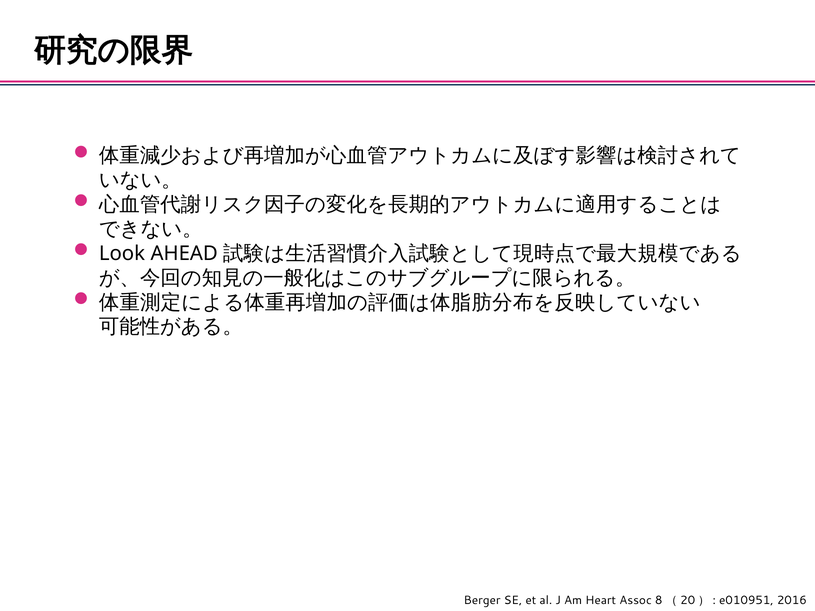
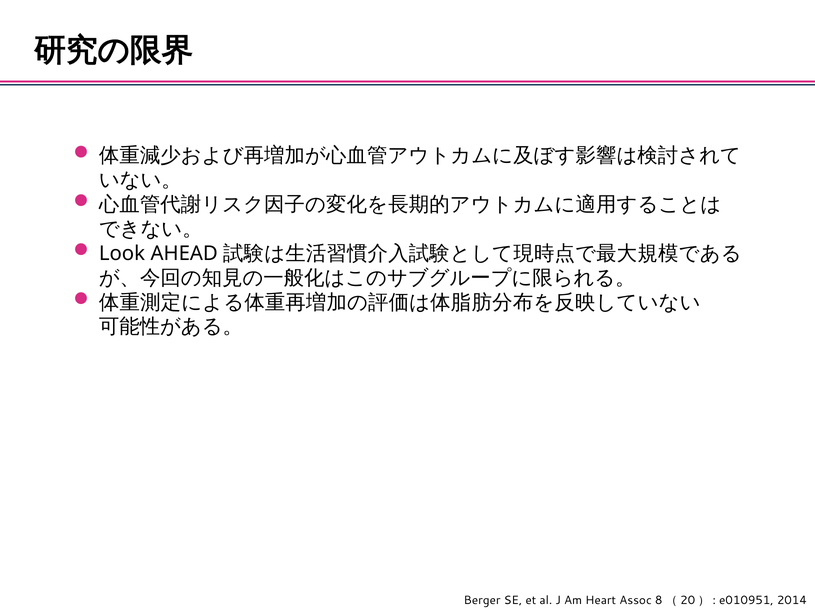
2016: 2016 -> 2014 (792, 601)
